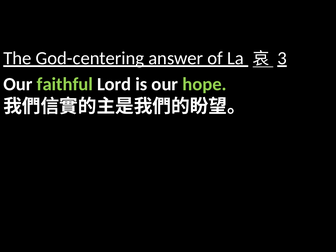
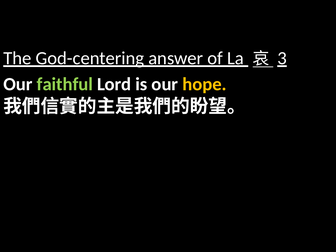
hope colour: light green -> yellow (204, 84)
